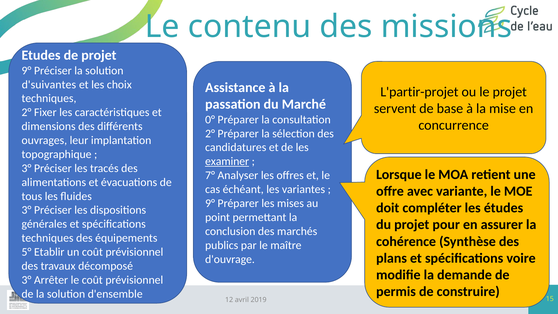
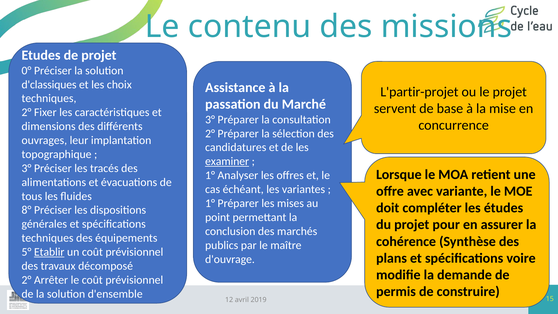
9°: 9° -> 0° (26, 71)
d'suivantes: d'suivantes -> d'classiques (49, 84)
0°: 0° -> 3° (210, 120)
7°: 7° -> 1° (210, 175)
9°: 9° -> 1° (210, 203)
3°: 3° -> 8° (26, 210)
Etablir underline: none -> present (49, 252)
3°: 3° -> 2° (26, 280)
